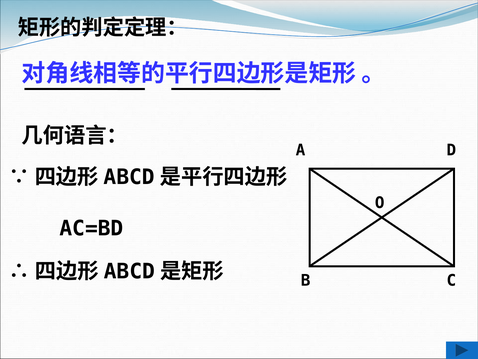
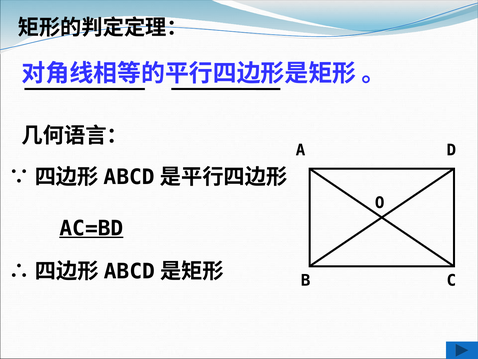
AC=BD underline: none -> present (91, 228)
